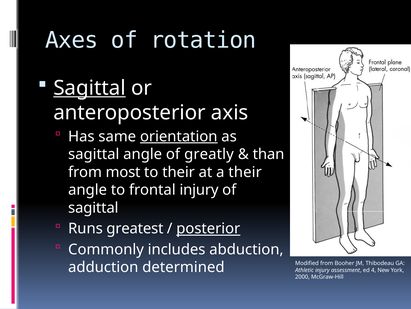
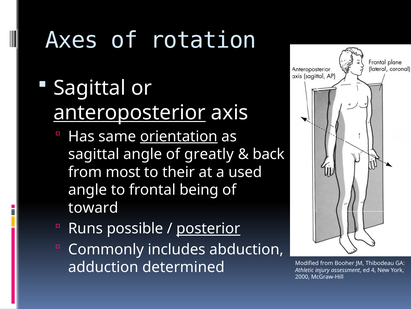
Sagittal underline: present -> none (90, 88)
anteroposterior underline: none -> present (130, 112)
than: than -> back (269, 154)
a their: their -> used (245, 172)
frontal injury: injury -> being (199, 190)
sagittal: sagittal -> toward (93, 207)
greatest: greatest -> possible (135, 228)
